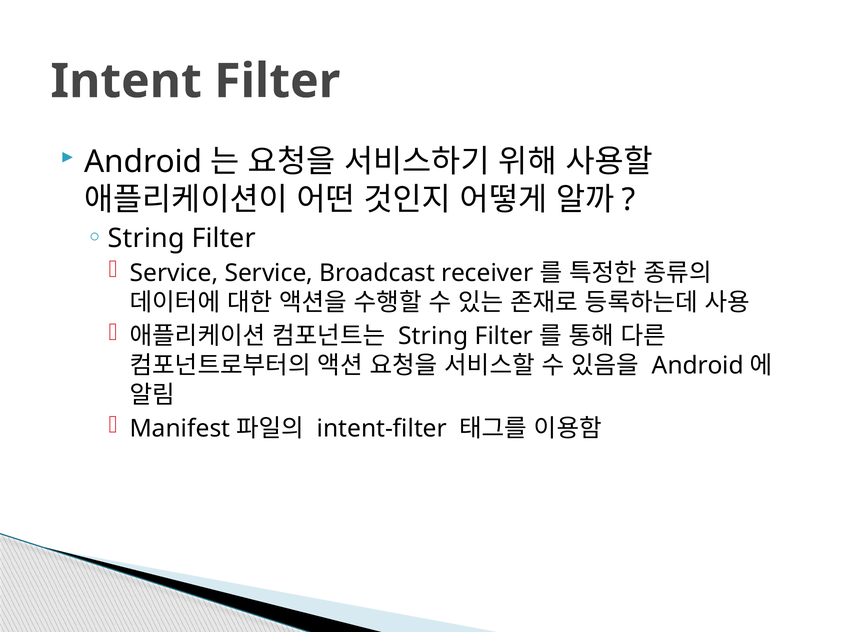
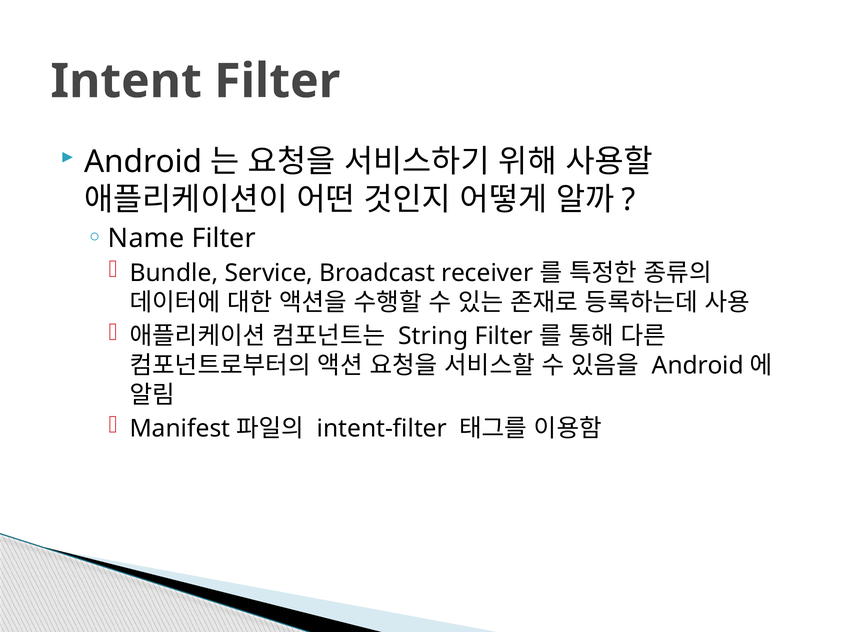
String: String -> Name (146, 238)
Service: Service -> Bundle (174, 273)
